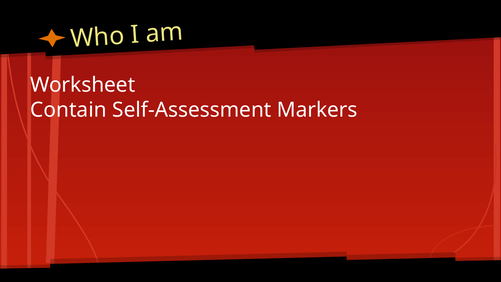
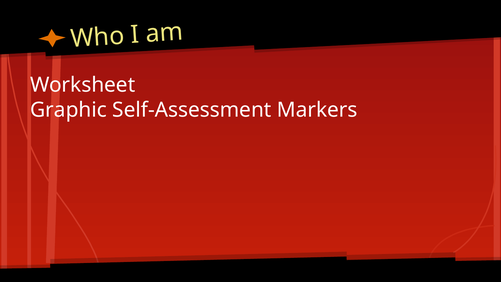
Contain: Contain -> Graphic (68, 110)
